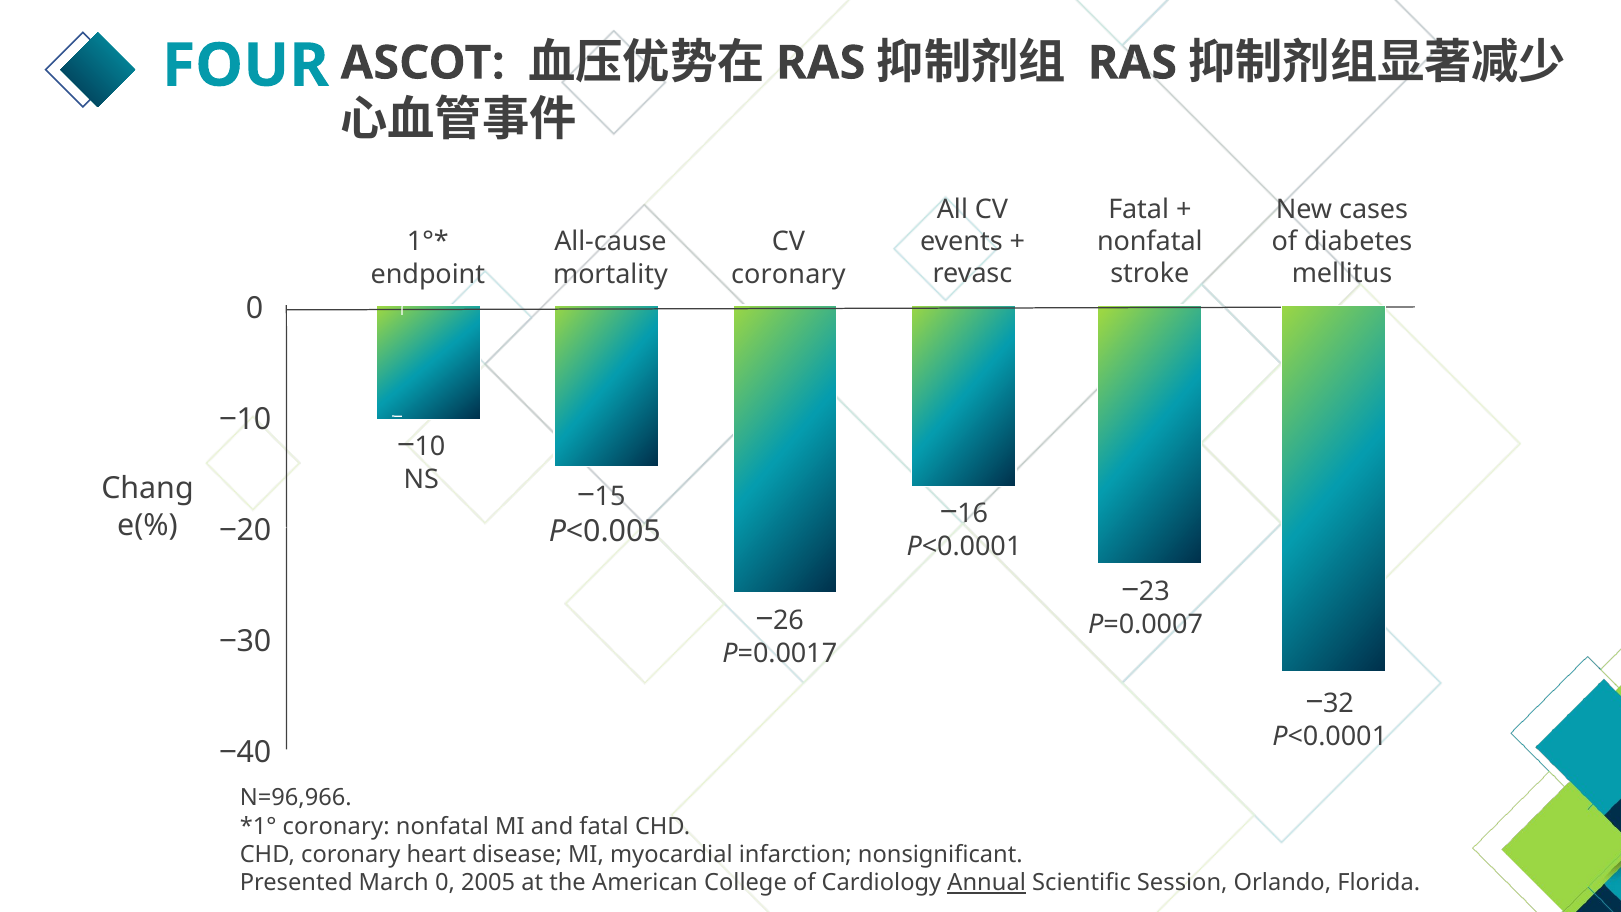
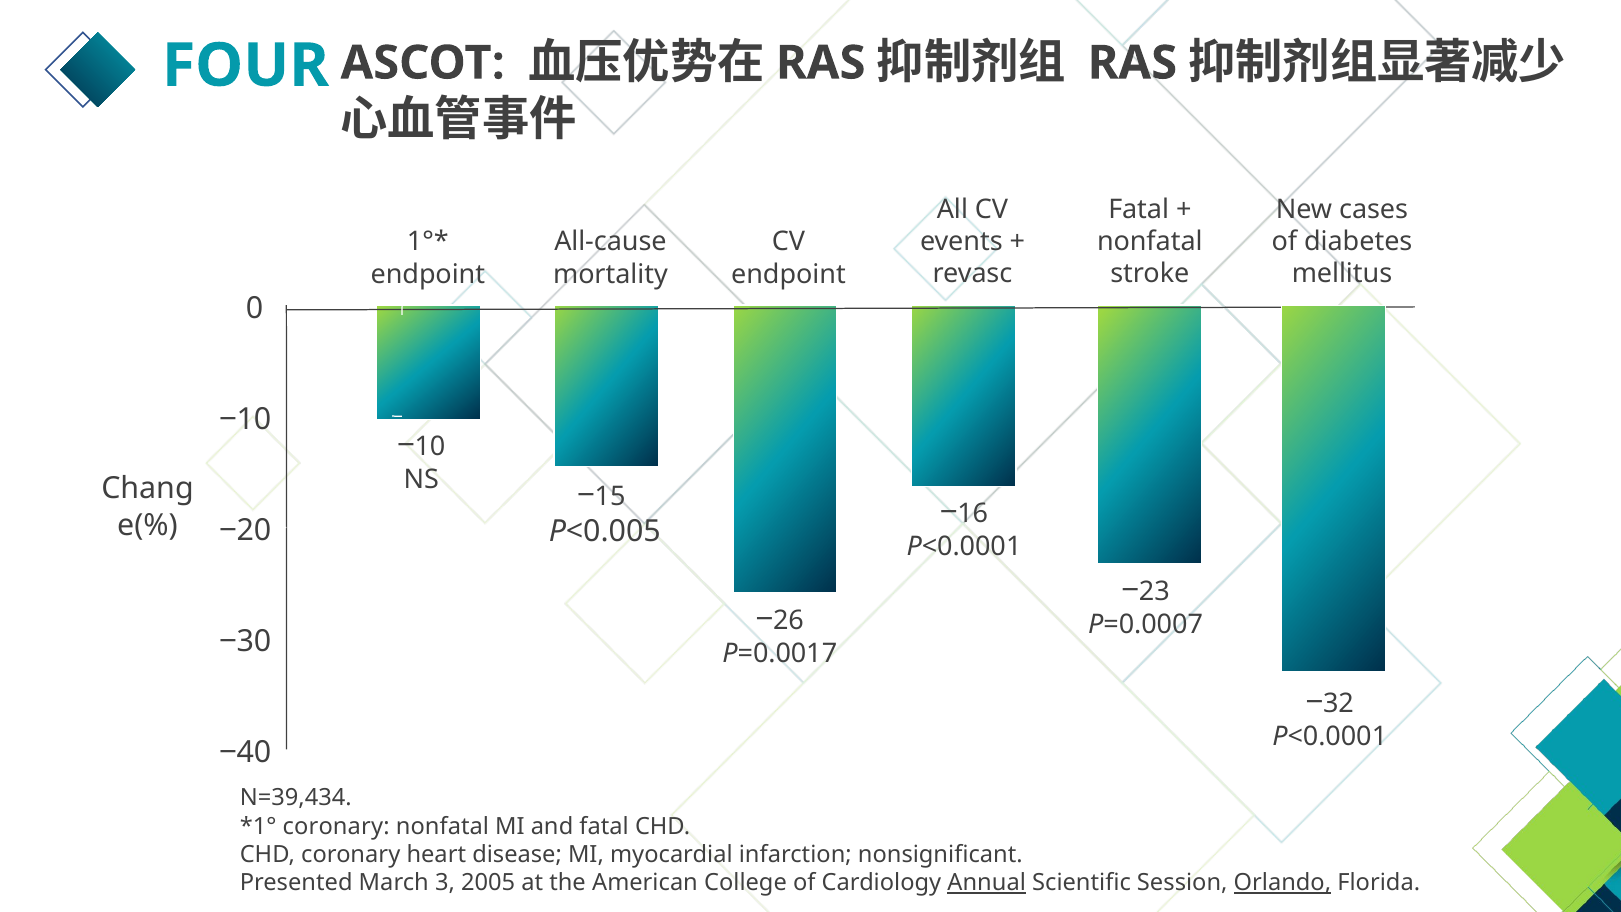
coronary: coronary -> endpoint (788, 274)
N=96,966: N=96,966 -> N=39,434 (296, 798)
March 0: 0 -> 3 (445, 883)
Orlando underline: none -> present (1282, 883)
